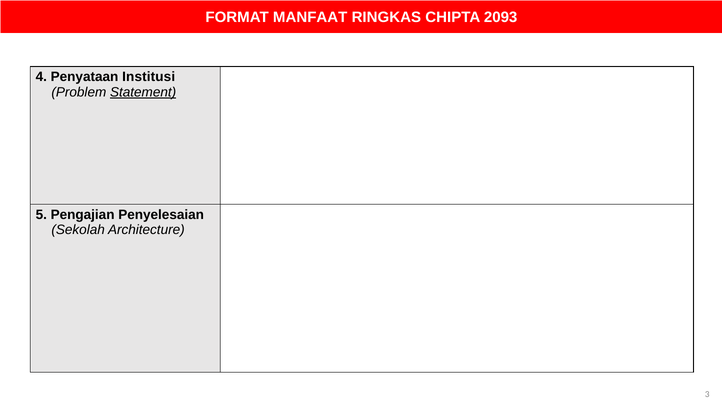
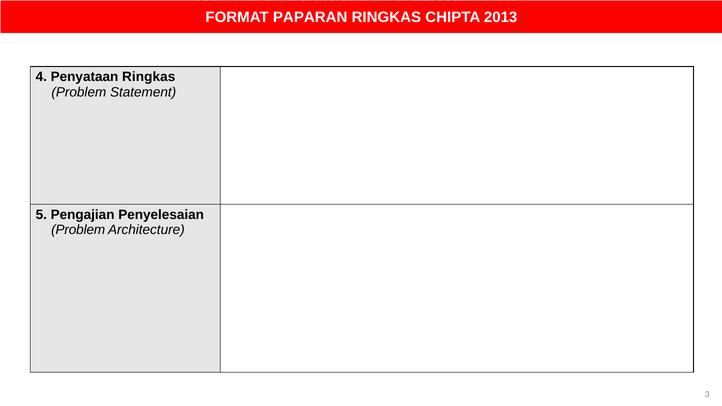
MANFAAT: MANFAAT -> PAPARAN (310, 17)
2093: 2093 -> 2013 (501, 17)
Penyataan Institusi: Institusi -> Ringkas (149, 77)
Statement underline: present -> none (143, 92)
Sekolah: Sekolah -> Problem (78, 230)
